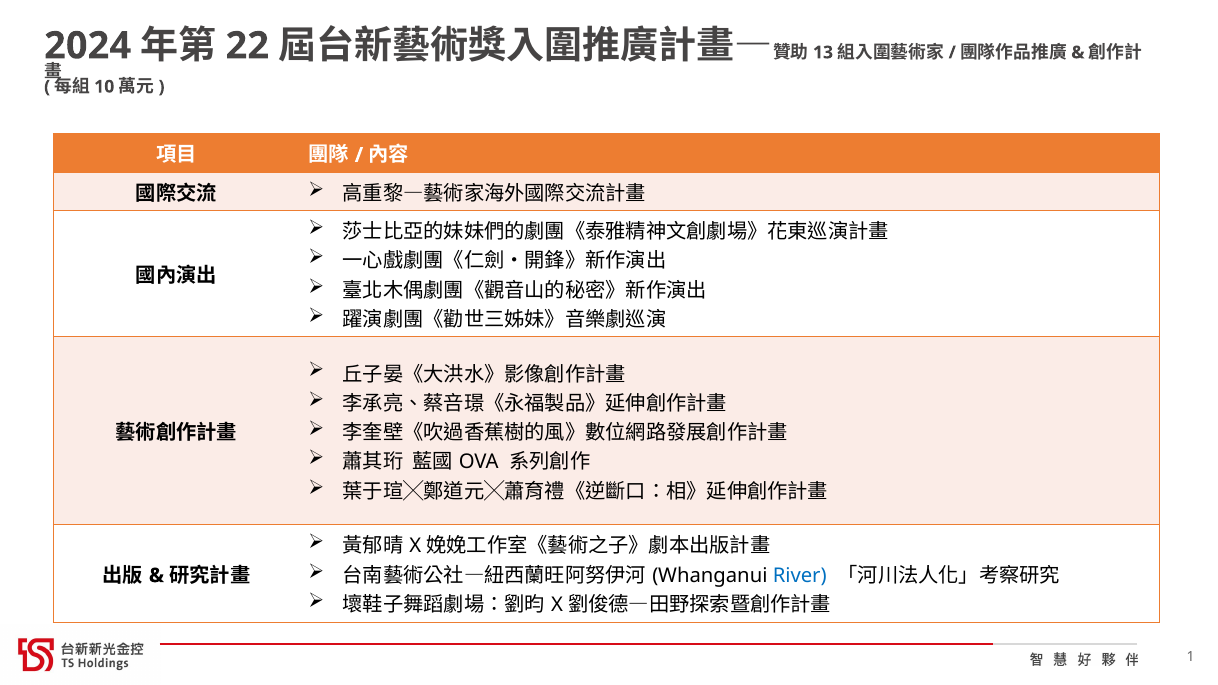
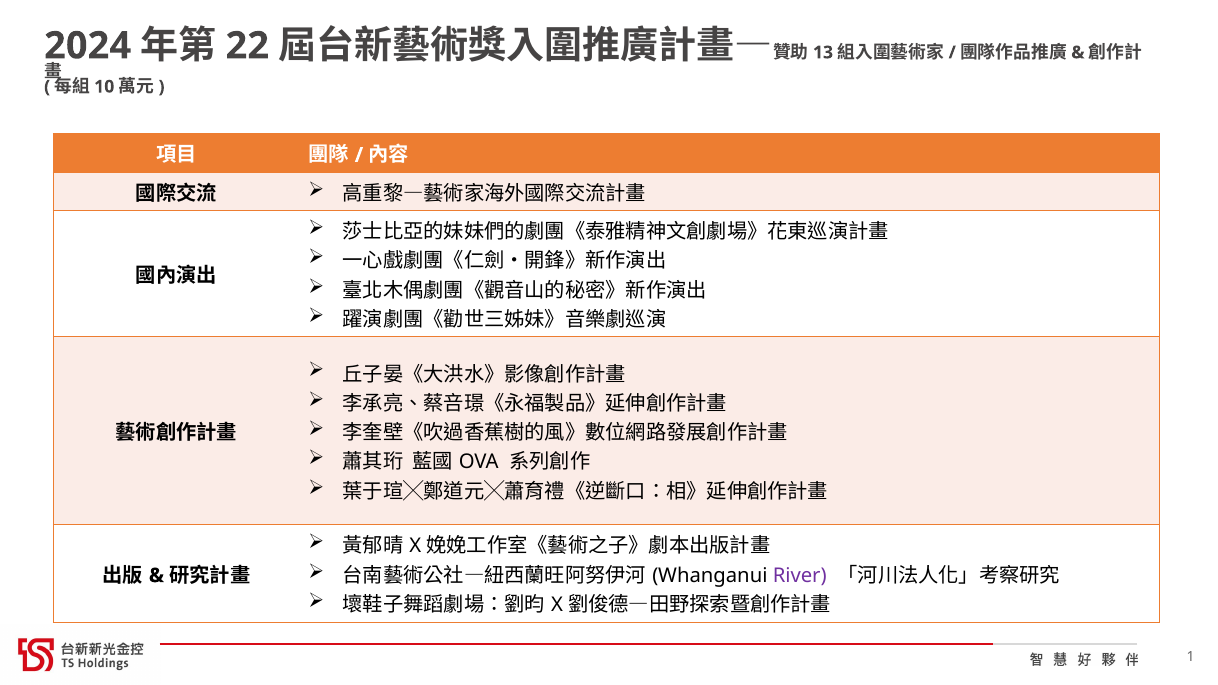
River colour: blue -> purple (800, 576)
